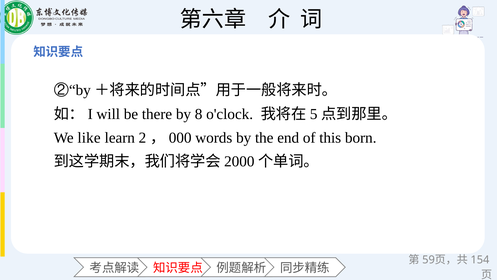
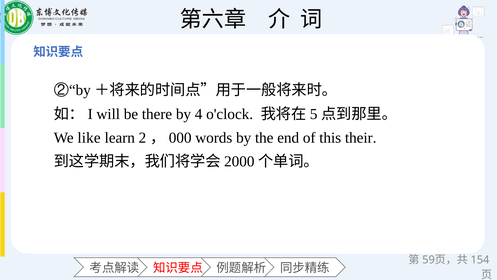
8: 8 -> 4 (199, 114)
born: born -> their (361, 138)
